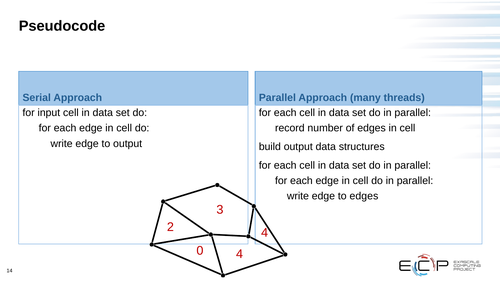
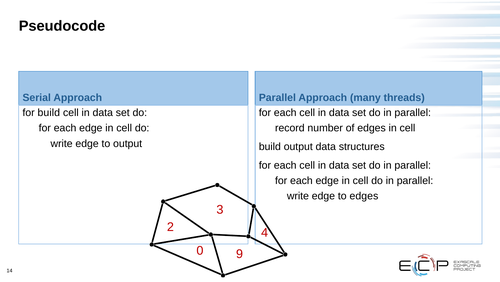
for input: input -> build (49, 112)
0 4: 4 -> 9 (240, 253)
